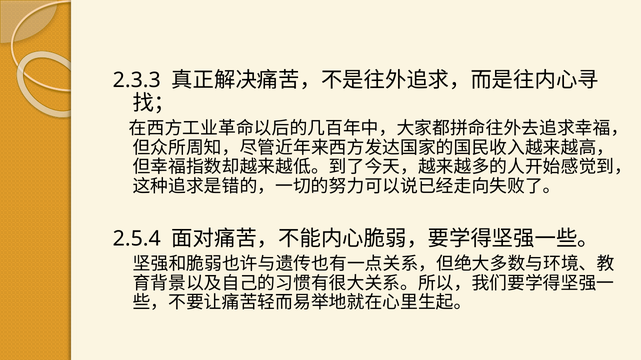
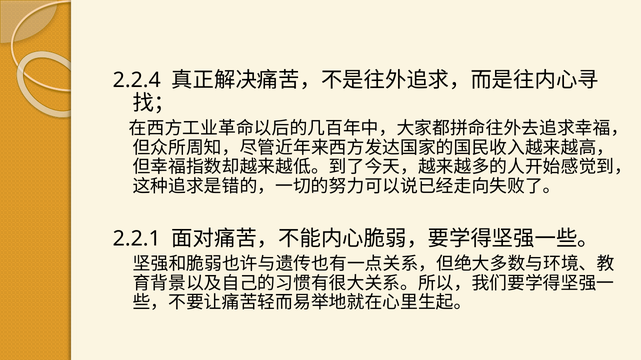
2.3.3: 2.3.3 -> 2.2.4 (137, 80)
2.5.4: 2.5.4 -> 2.2.1 (137, 239)
